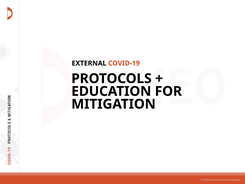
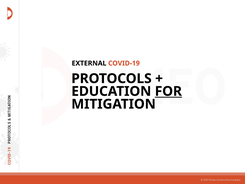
FOR underline: none -> present (168, 91)
